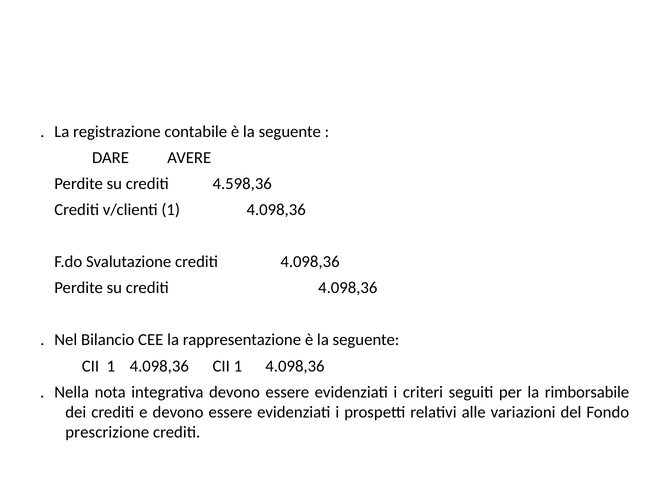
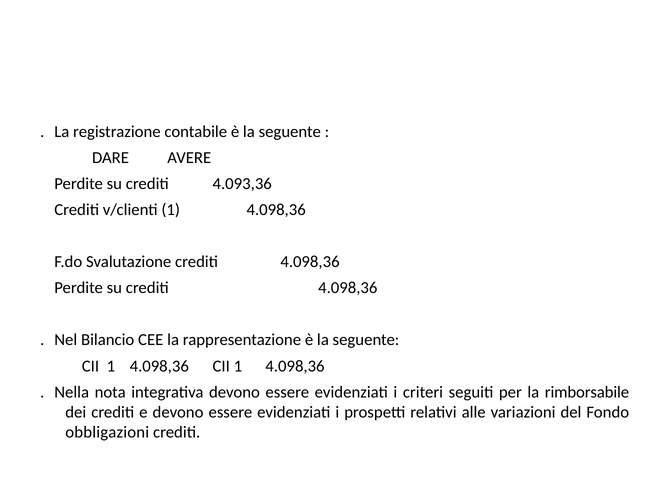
4.598,36: 4.598,36 -> 4.093,36 (242, 184)
prescrizione: prescrizione -> obbligazioni (107, 433)
